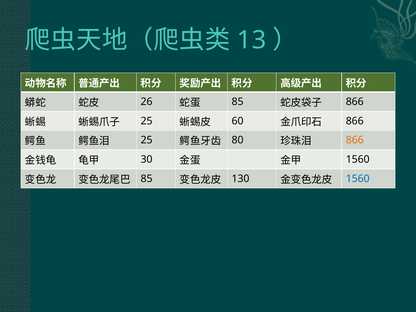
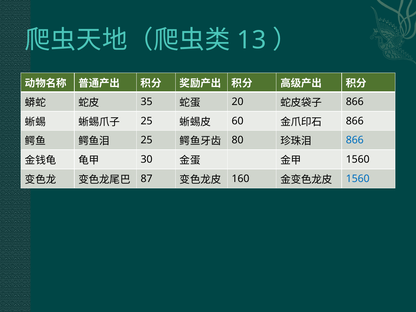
26: 26 -> 35 (147, 102)
85: 85 -> 20 (238, 102)
866 colour: orange -> blue (355, 140)
85: 85 -> 87 (147, 179)
130: 130 -> 160 (241, 179)
